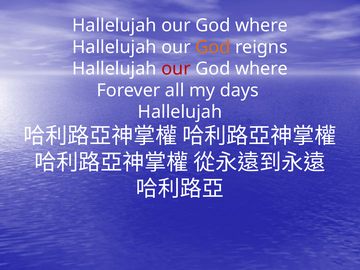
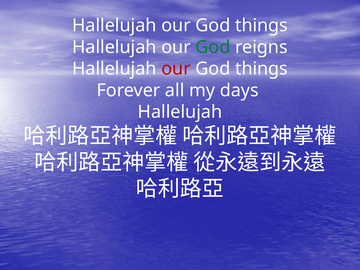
where: where -> things (261, 26)
God colour: orange -> green (213, 47)
where: where -> things (261, 69)
